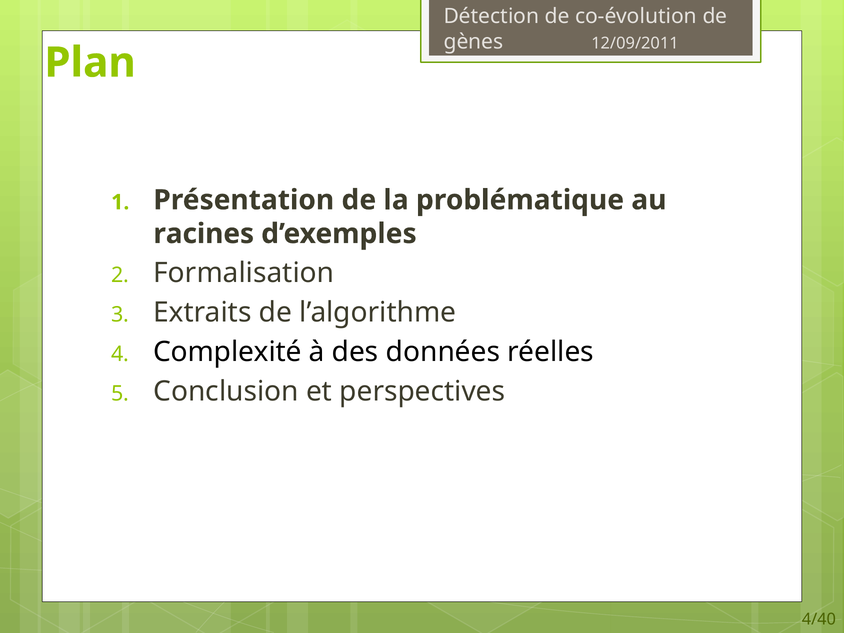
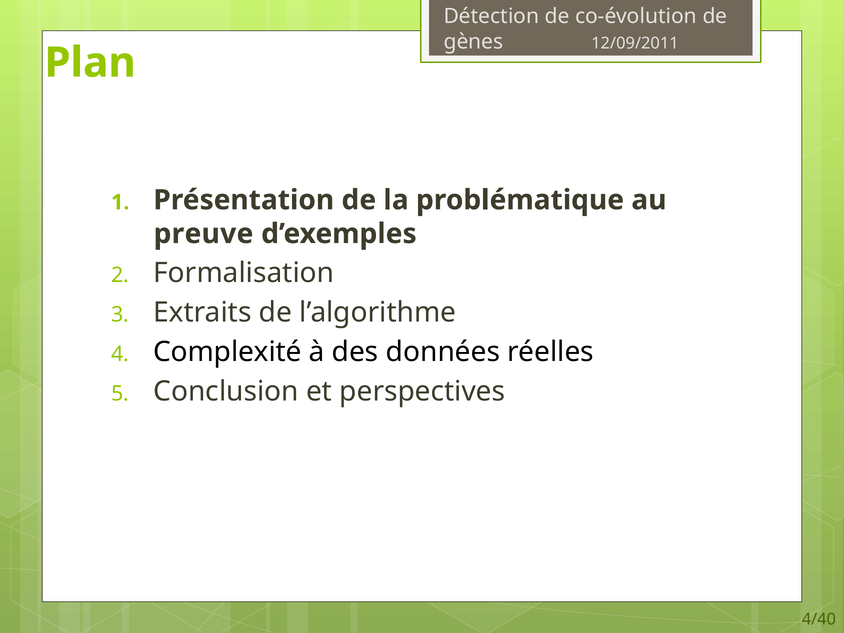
racines: racines -> preuve (203, 234)
